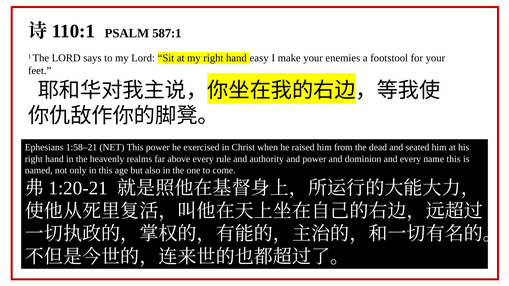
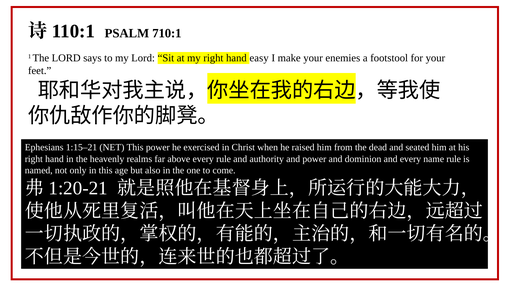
587:1: 587:1 -> 710:1 (167, 33)
1:58–21: 1:58–21 -> 1:15–21 (81, 148)
name this: this -> rule (454, 159)
